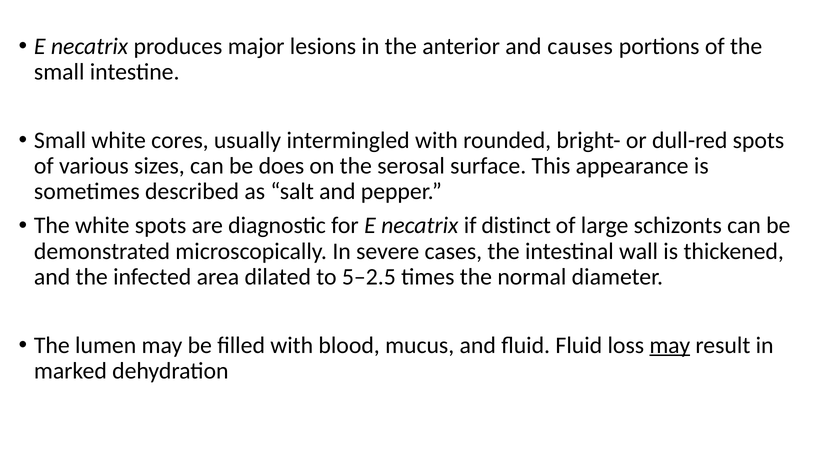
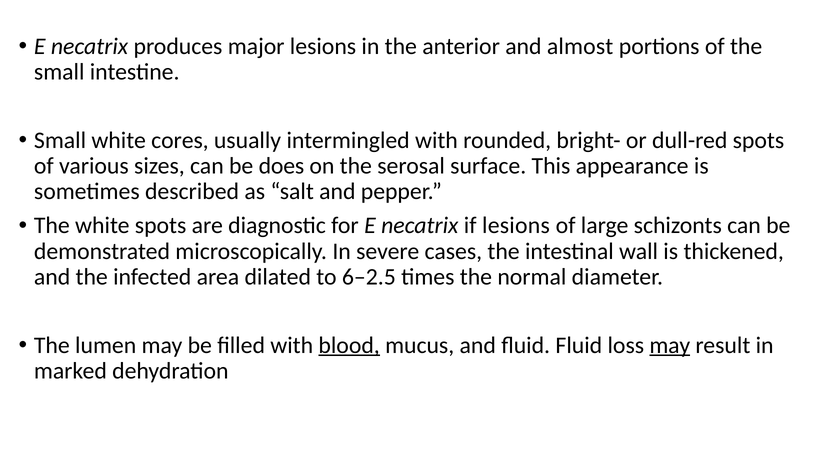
causes: causes -> almost (580, 46)
if distinct: distinct -> lesions (516, 226)
5–2.5: 5–2.5 -> 6–2.5 (369, 277)
blood underline: none -> present (349, 346)
